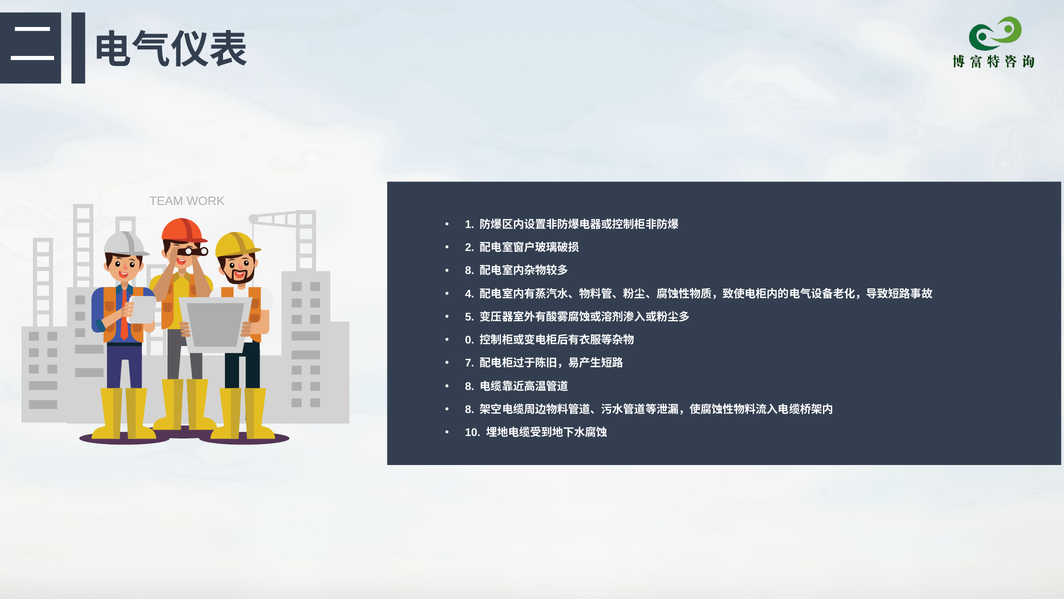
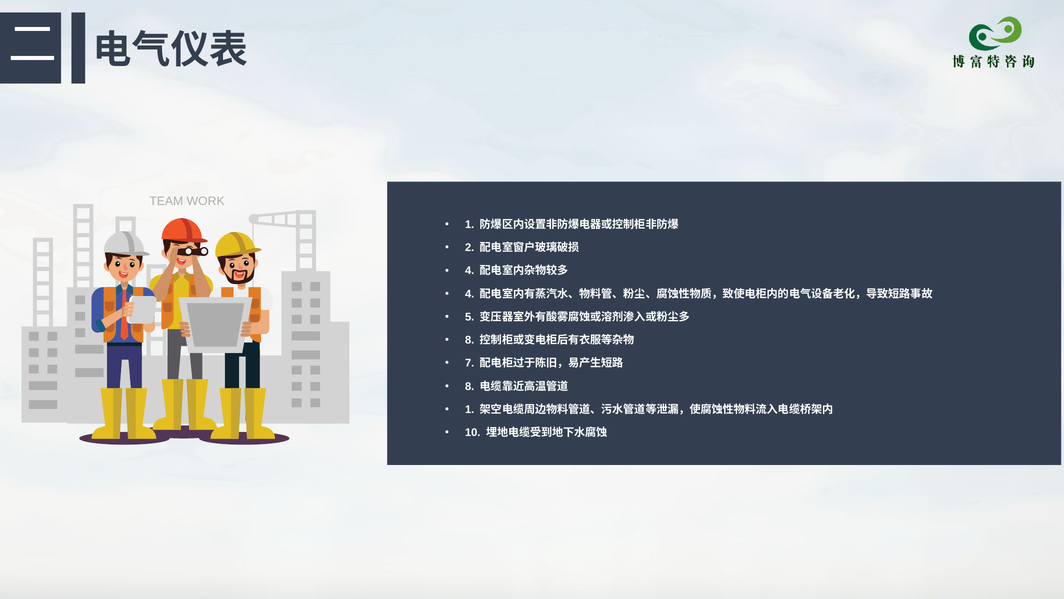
8: 8 -> 4 (470, 271)
0: 0 -> 8 (470, 340)
8: 8 -> 1 (470, 409)
